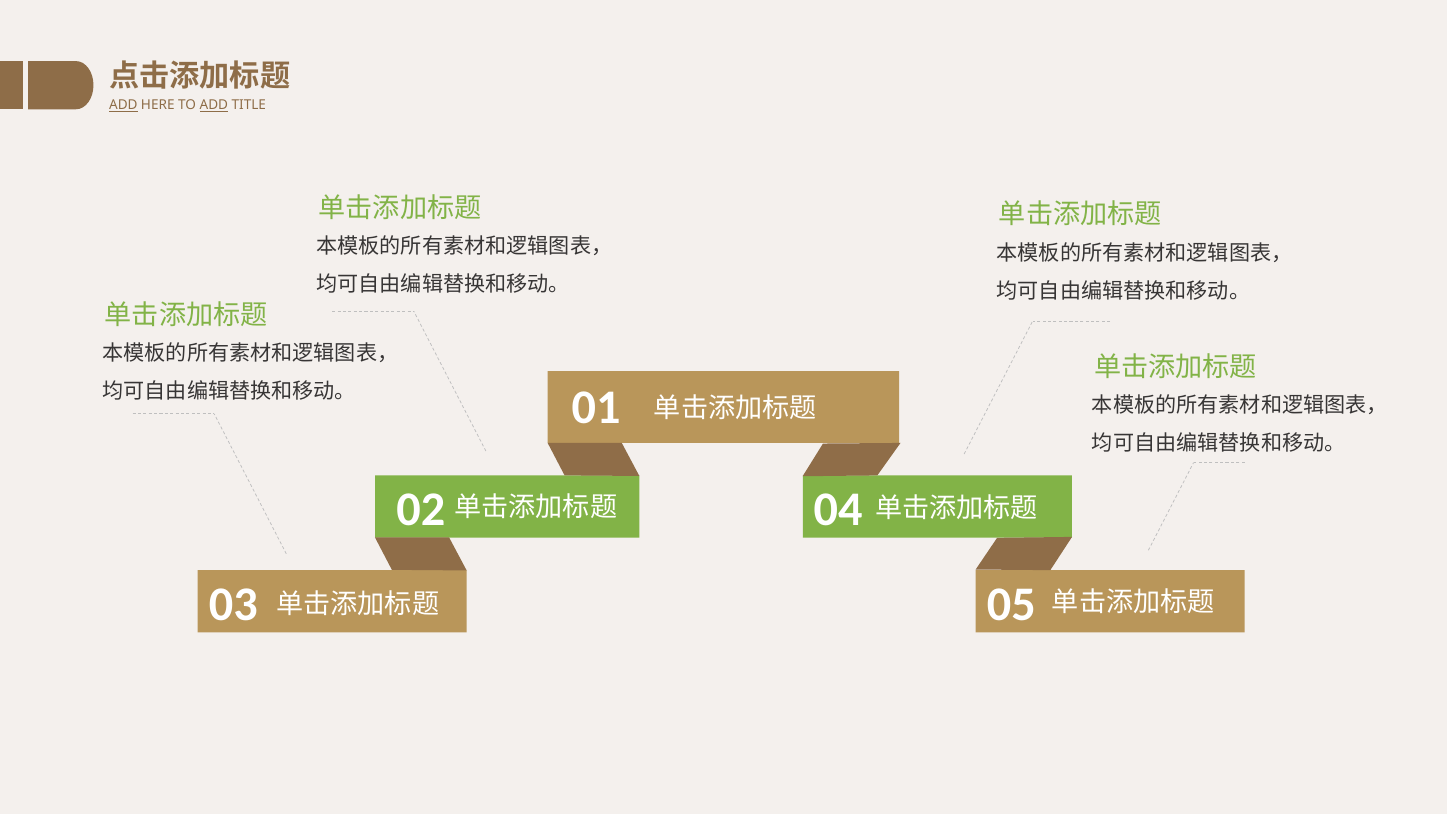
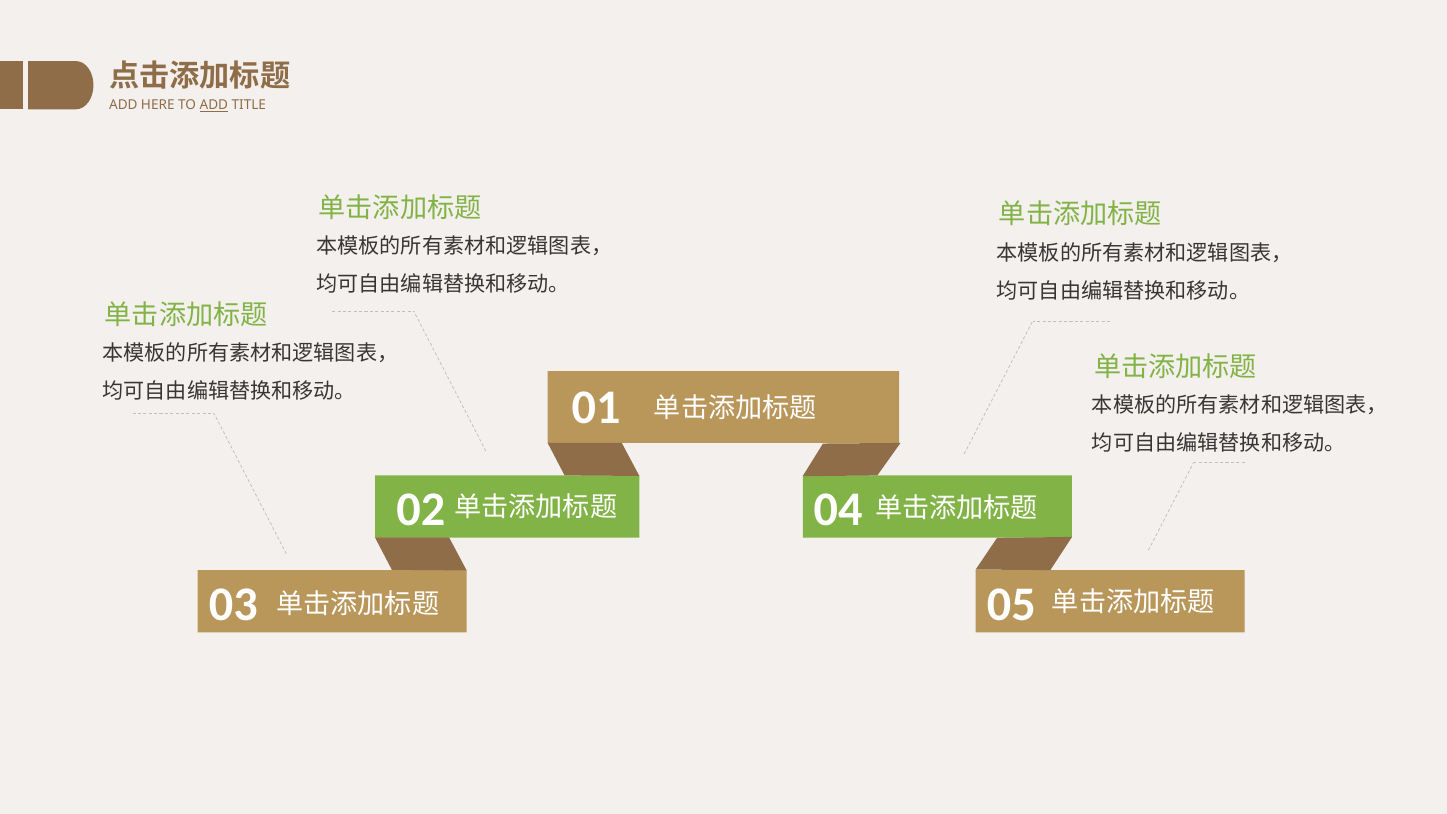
ADD underline: present -> none (123, 105)
